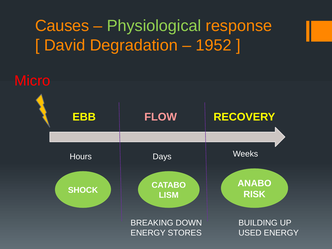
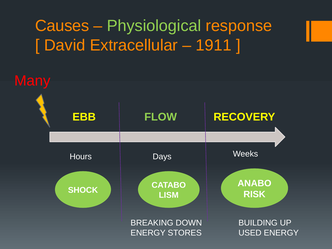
Degradation: Degradation -> Extracellular (134, 45)
1952: 1952 -> 1911 (214, 45)
Micro: Micro -> Many (32, 81)
FLOW colour: pink -> light green (161, 117)
